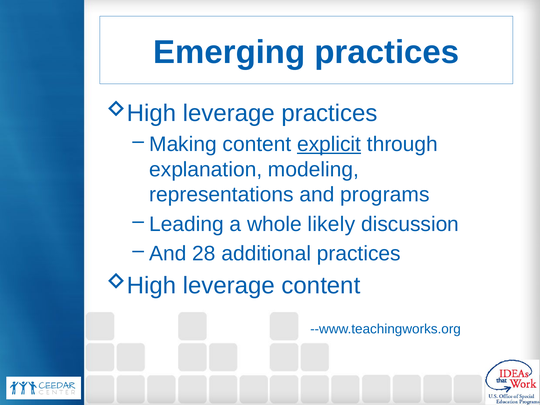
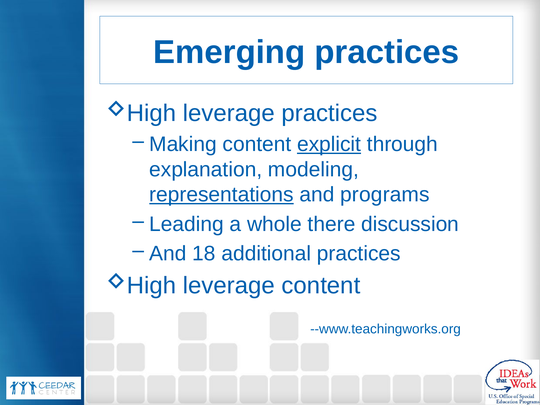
representations underline: none -> present (221, 195)
likely: likely -> there (332, 224)
28: 28 -> 18 (204, 254)
